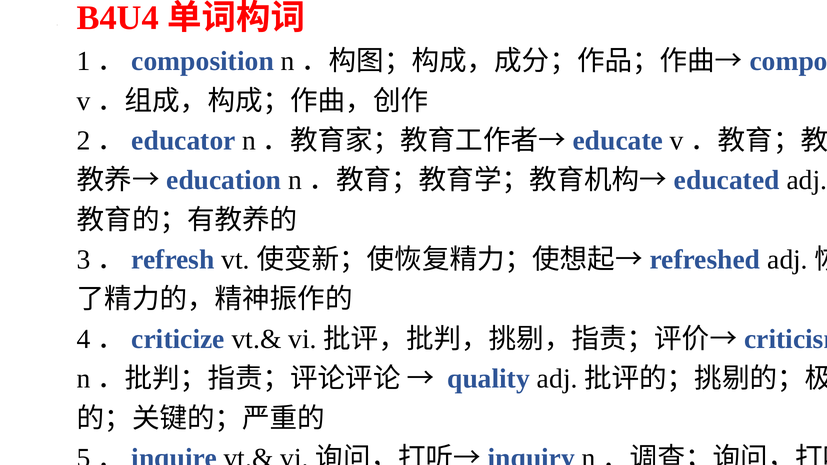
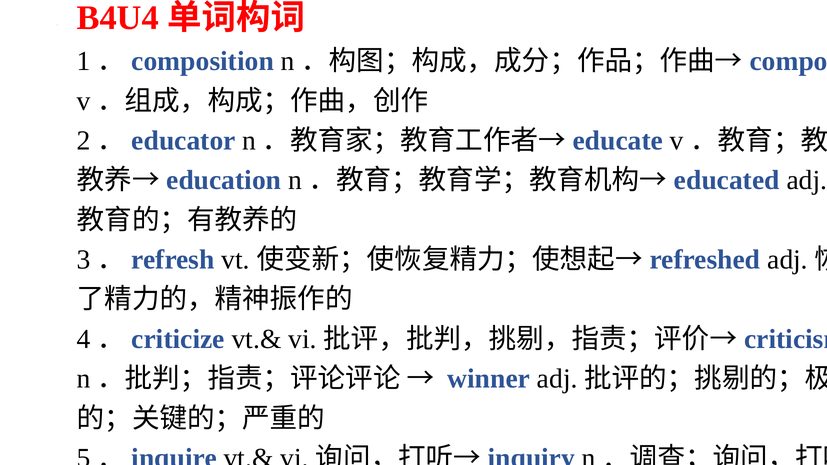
quality: quality -> winner (489, 379)
